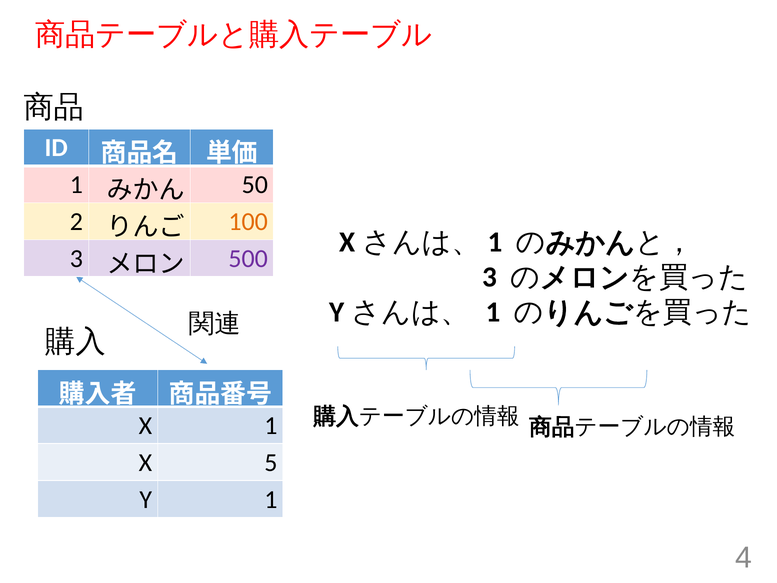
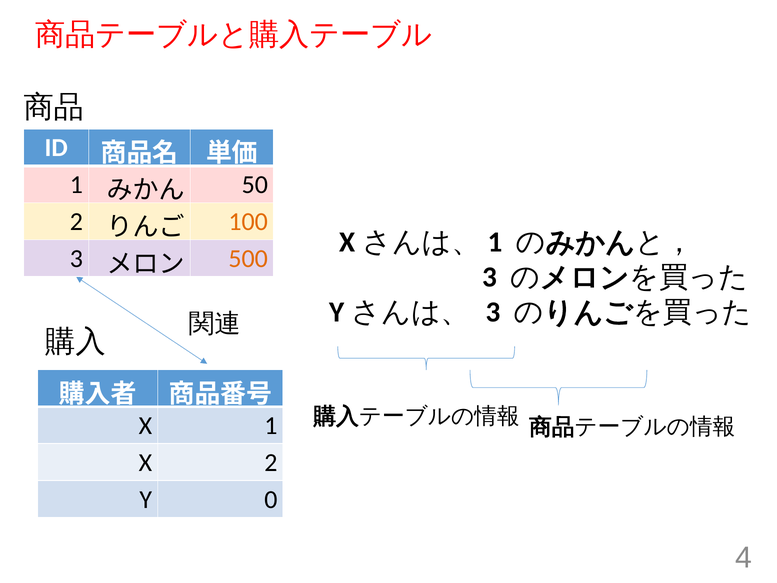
500 colour: purple -> orange (248, 259)
1: 1 -> 3 (493, 312)
X 5: 5 -> 2 (271, 462)
Y 1: 1 -> 0 (271, 499)
